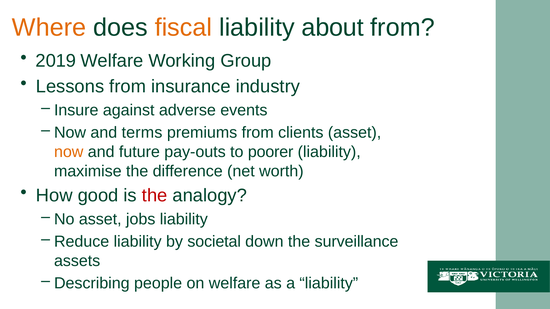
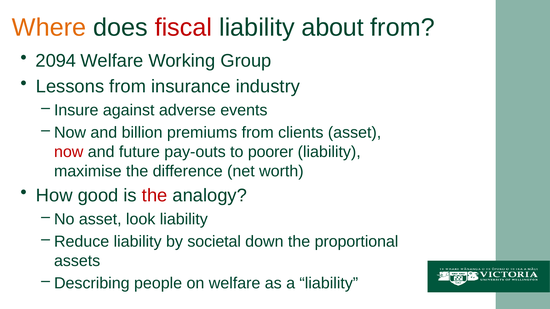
fiscal colour: orange -> red (183, 28)
2019: 2019 -> 2094 (56, 61)
terms: terms -> billion (142, 133)
now colour: orange -> red (69, 152)
jobs: jobs -> look (141, 219)
surveillance: surveillance -> proportional (357, 242)
